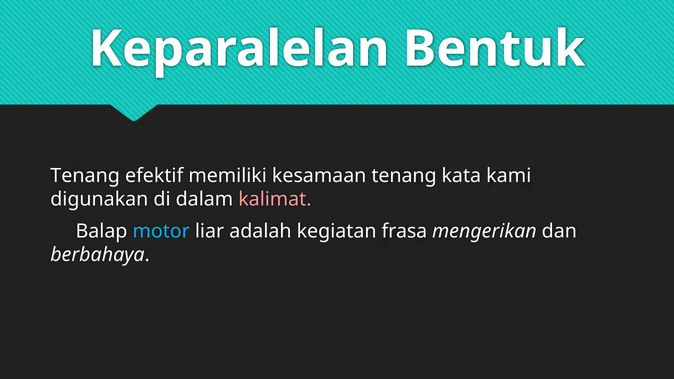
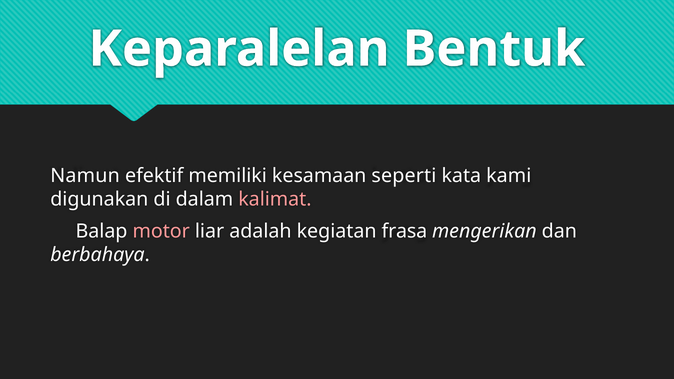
Tenang: Tenang -> Namun (85, 176)
kesamaan tenang: tenang -> seperti (404, 176)
motor colour: light blue -> pink (161, 231)
